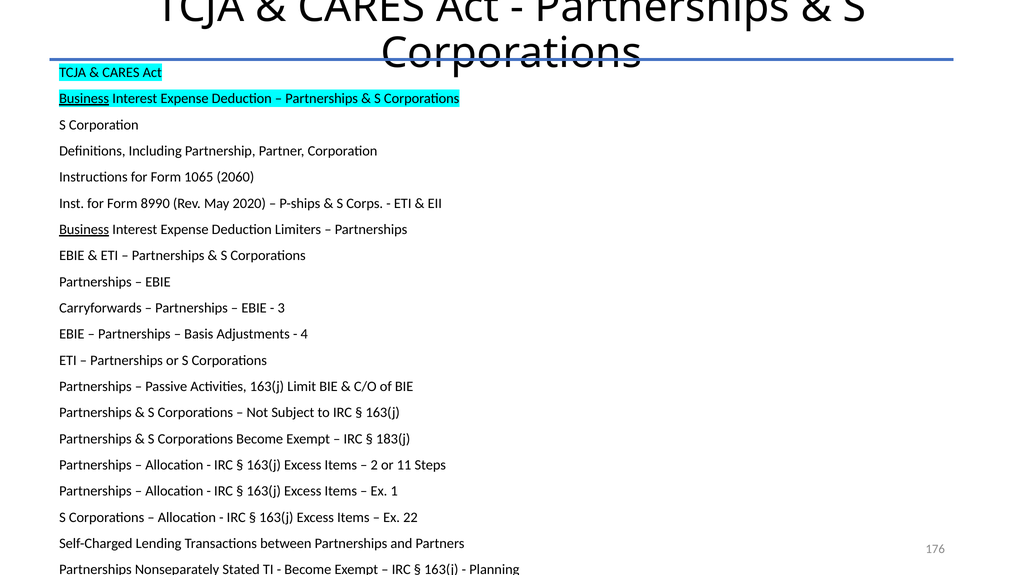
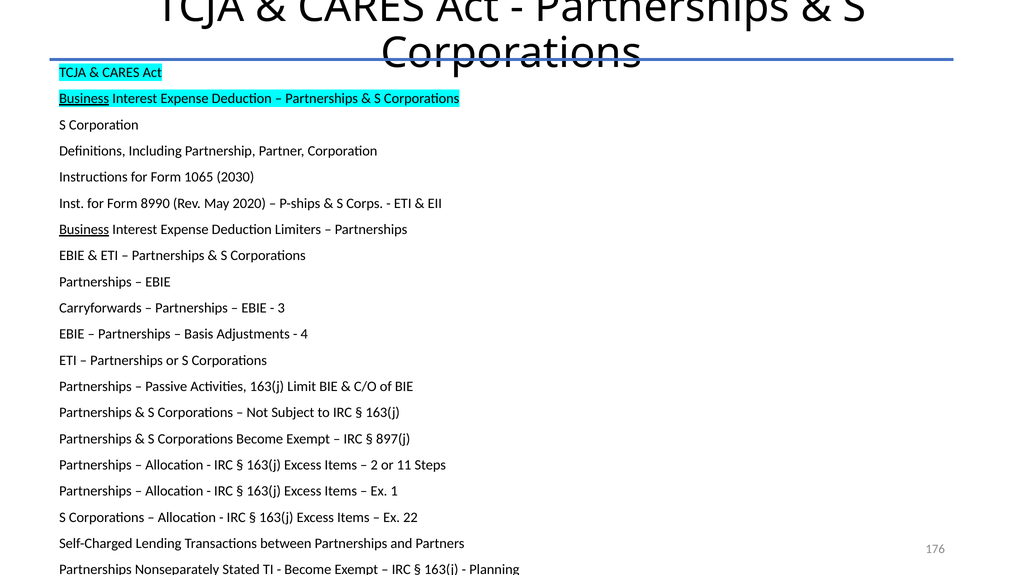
2060: 2060 -> 2030 (235, 177)
183(j: 183(j -> 897(j (393, 439)
